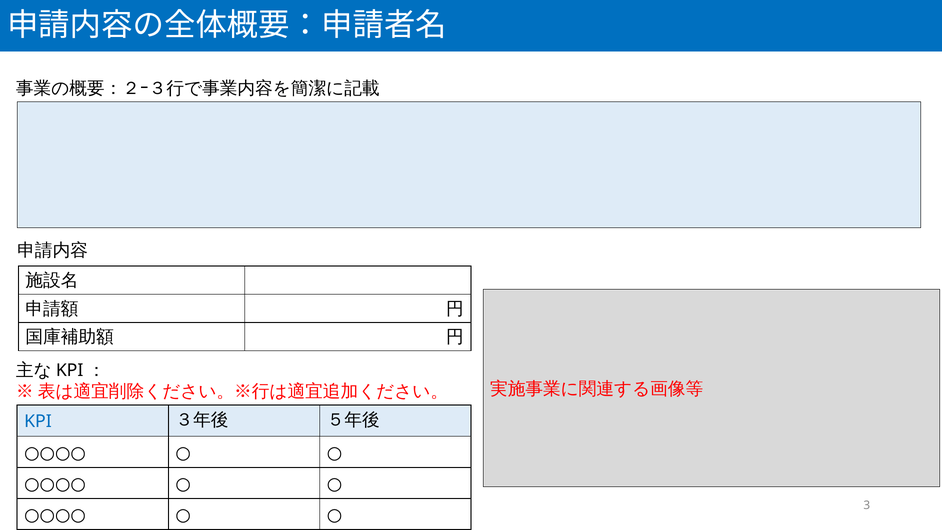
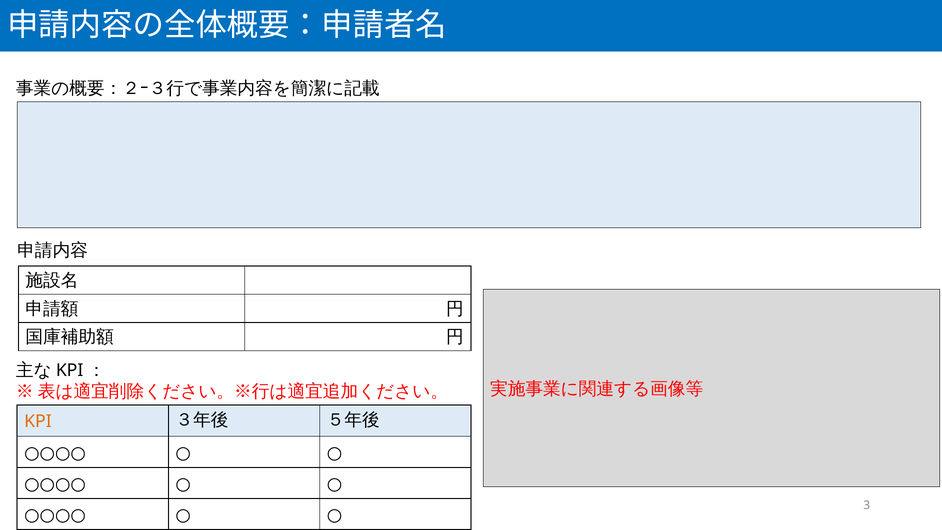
KPI colour: blue -> orange (38, 422)
